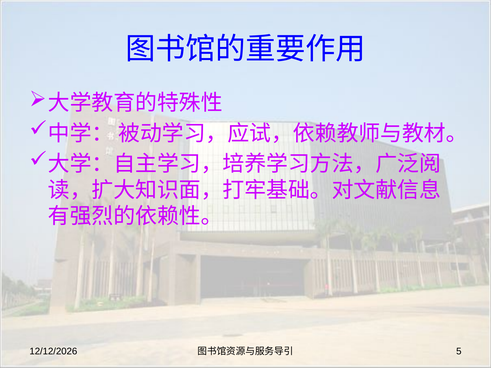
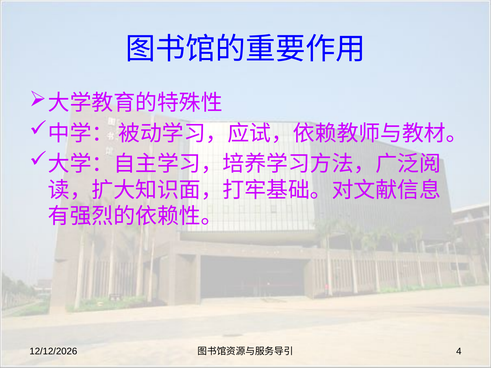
5: 5 -> 4 (459, 352)
